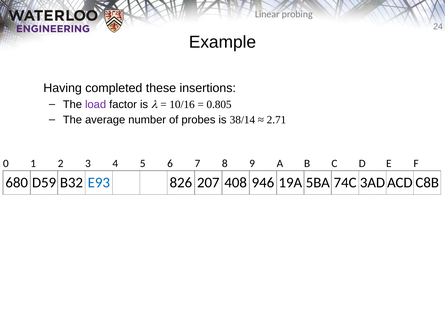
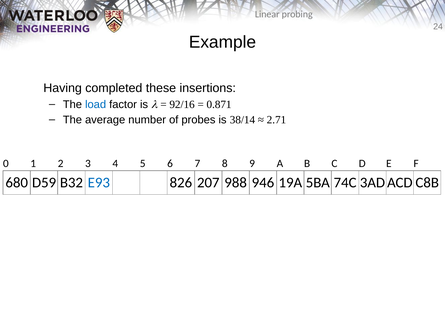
load colour: purple -> blue (96, 105)
10/16: 10/16 -> 92/16 (182, 105)
0.805: 0.805 -> 0.871 (219, 105)
408: 408 -> 988 (236, 183)
